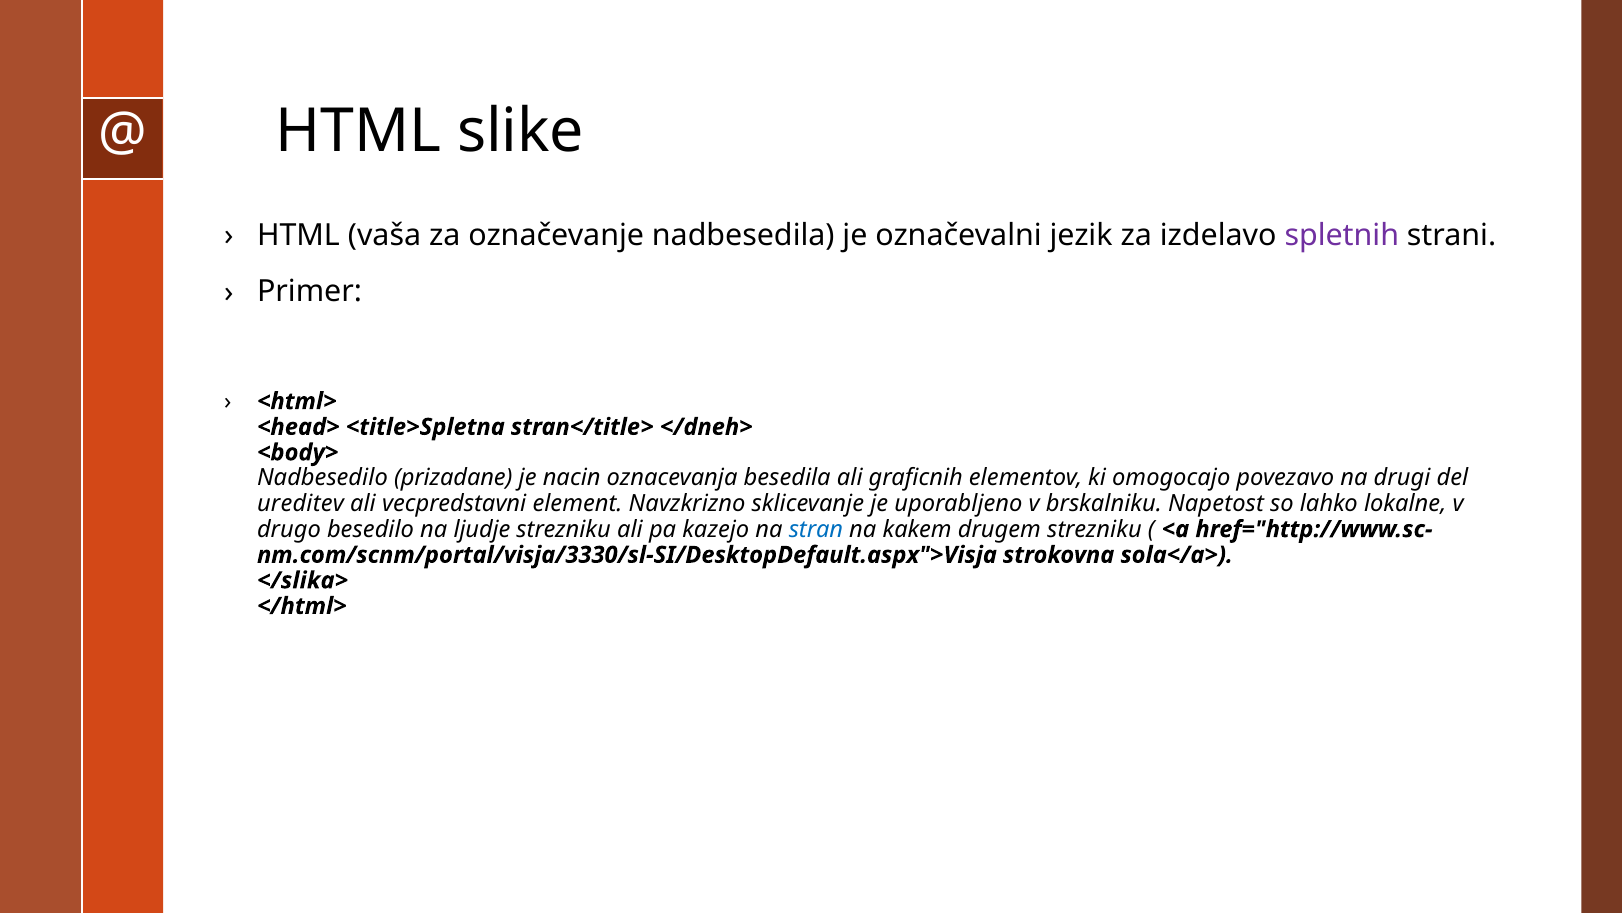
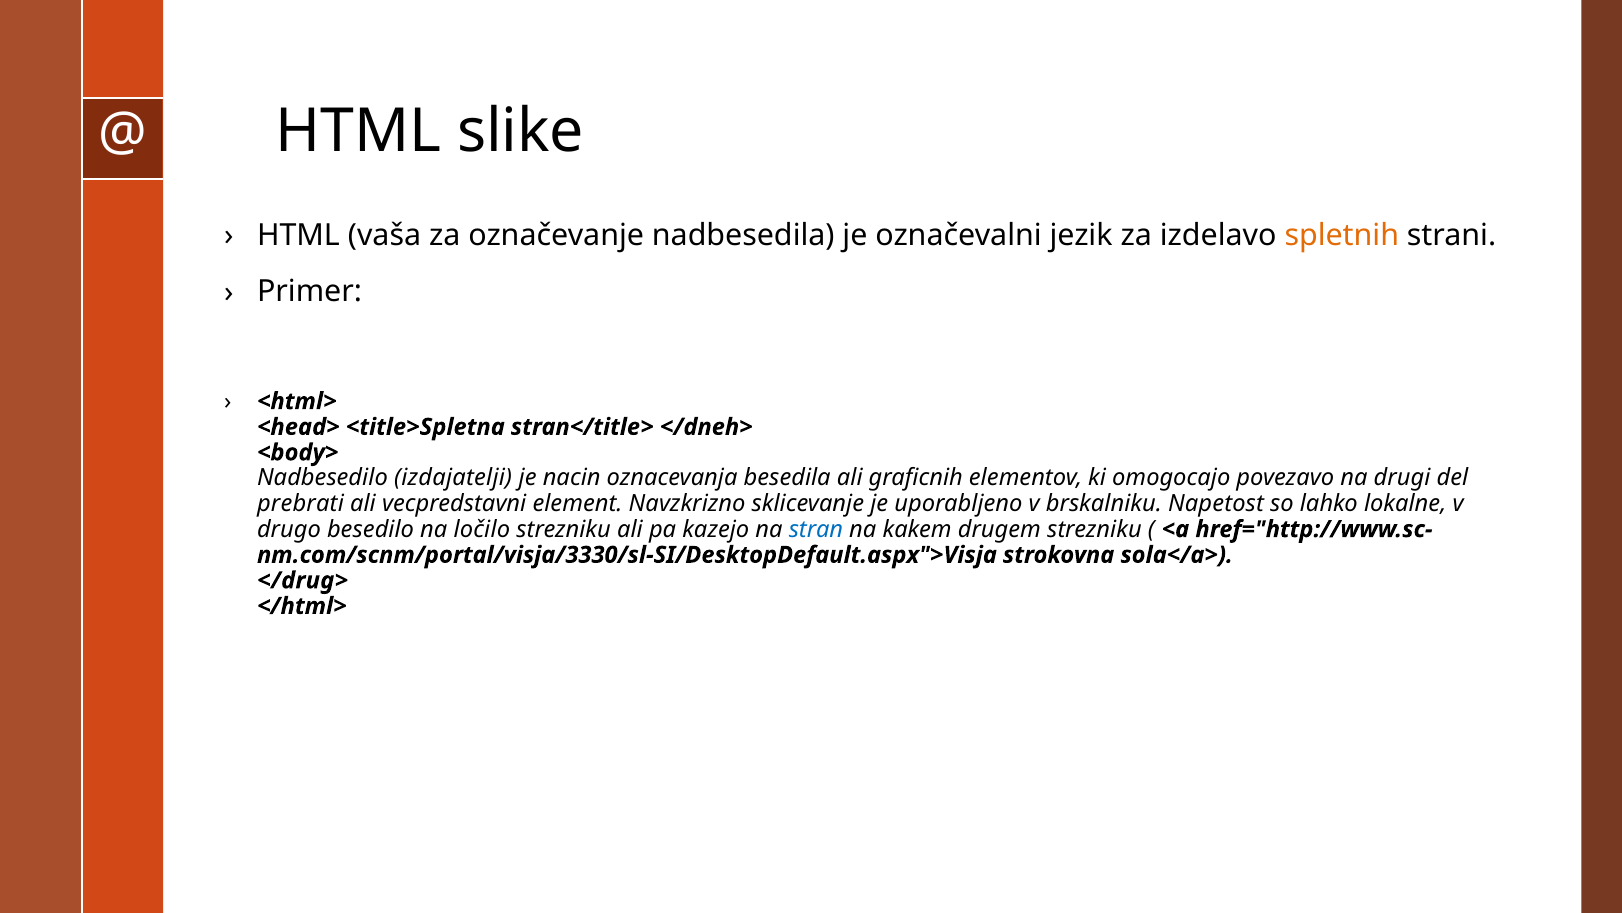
spletnih colour: purple -> orange (1342, 235)
prizadane: prizadane -> izdajatelji (453, 478)
ureditev: ureditev -> prebrati (300, 504)
ljudje: ljudje -> ločilo (482, 529)
</slika>: </slika> -> </drug> (303, 580)
